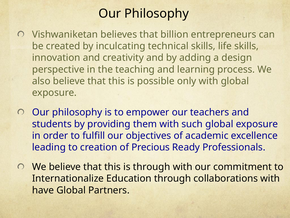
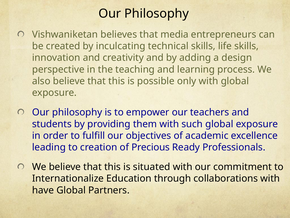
billion: billion -> media (175, 34)
is through: through -> situated (152, 167)
